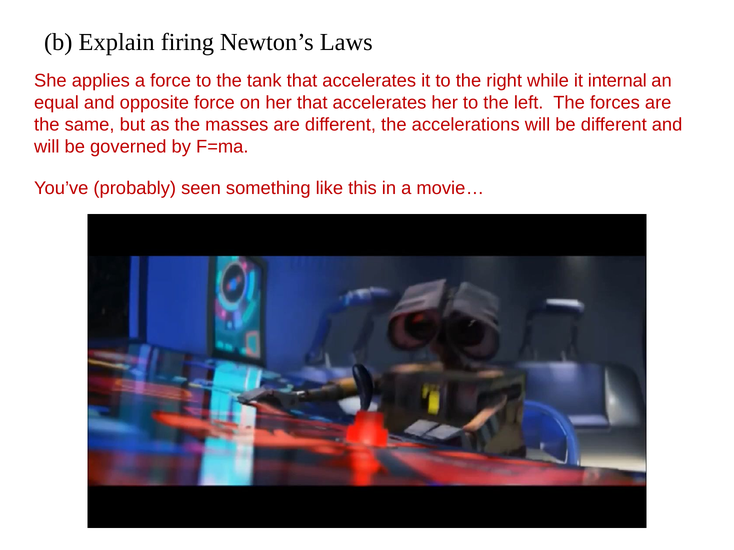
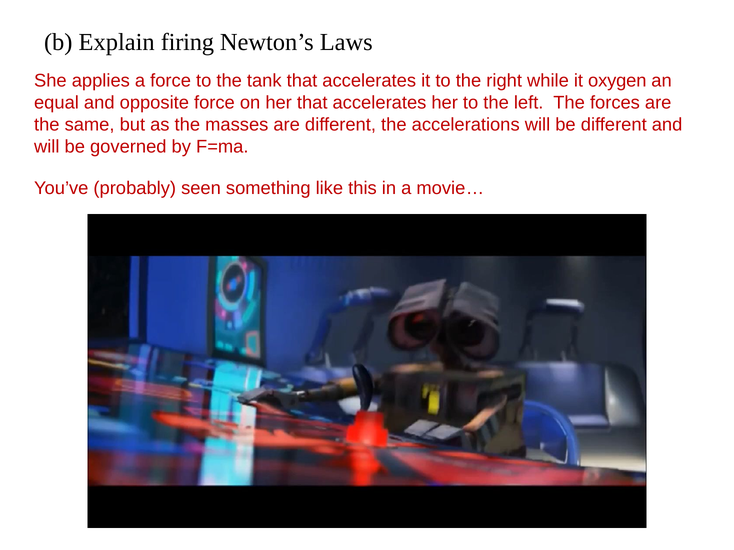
internal: internal -> oxygen (617, 81)
